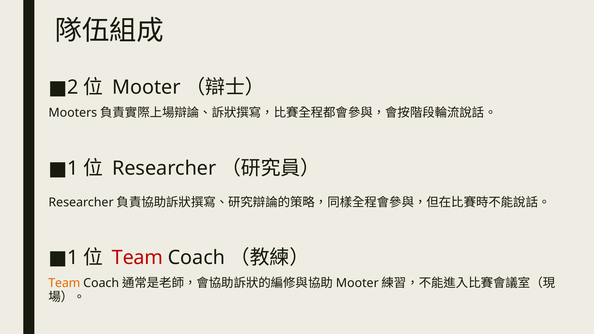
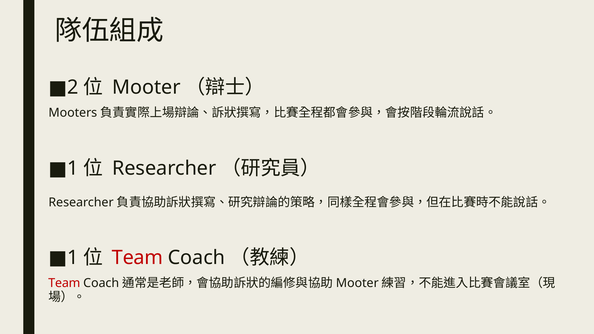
Team colour: orange -> red (64, 283)
